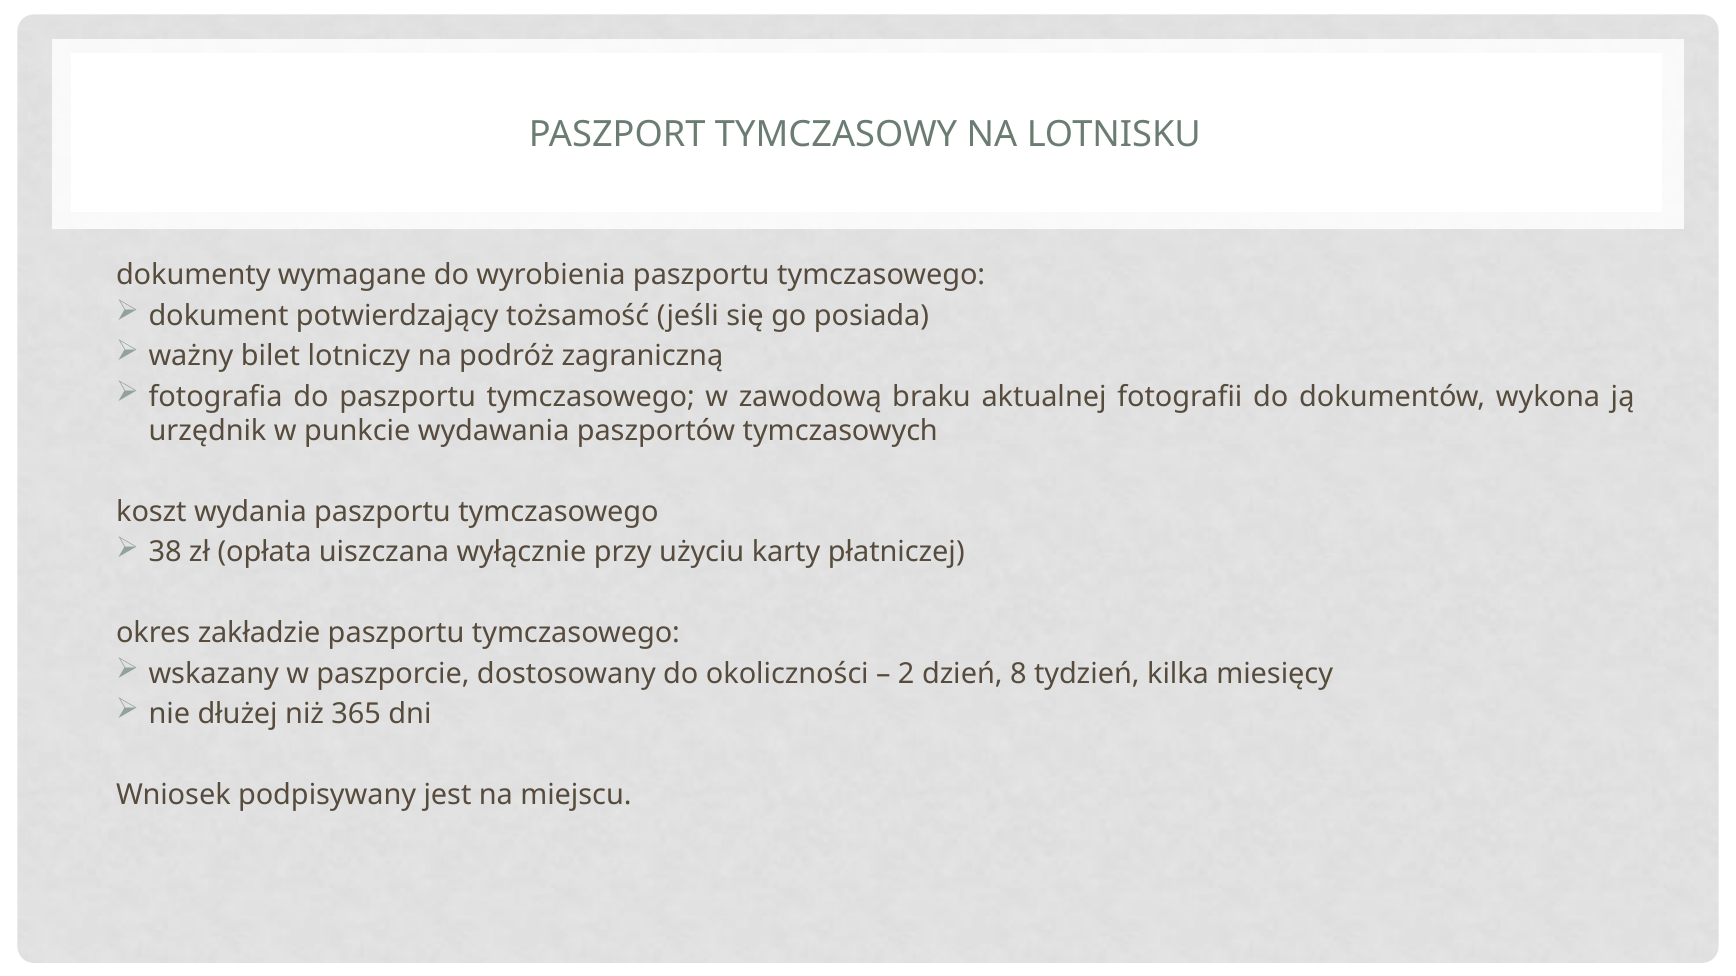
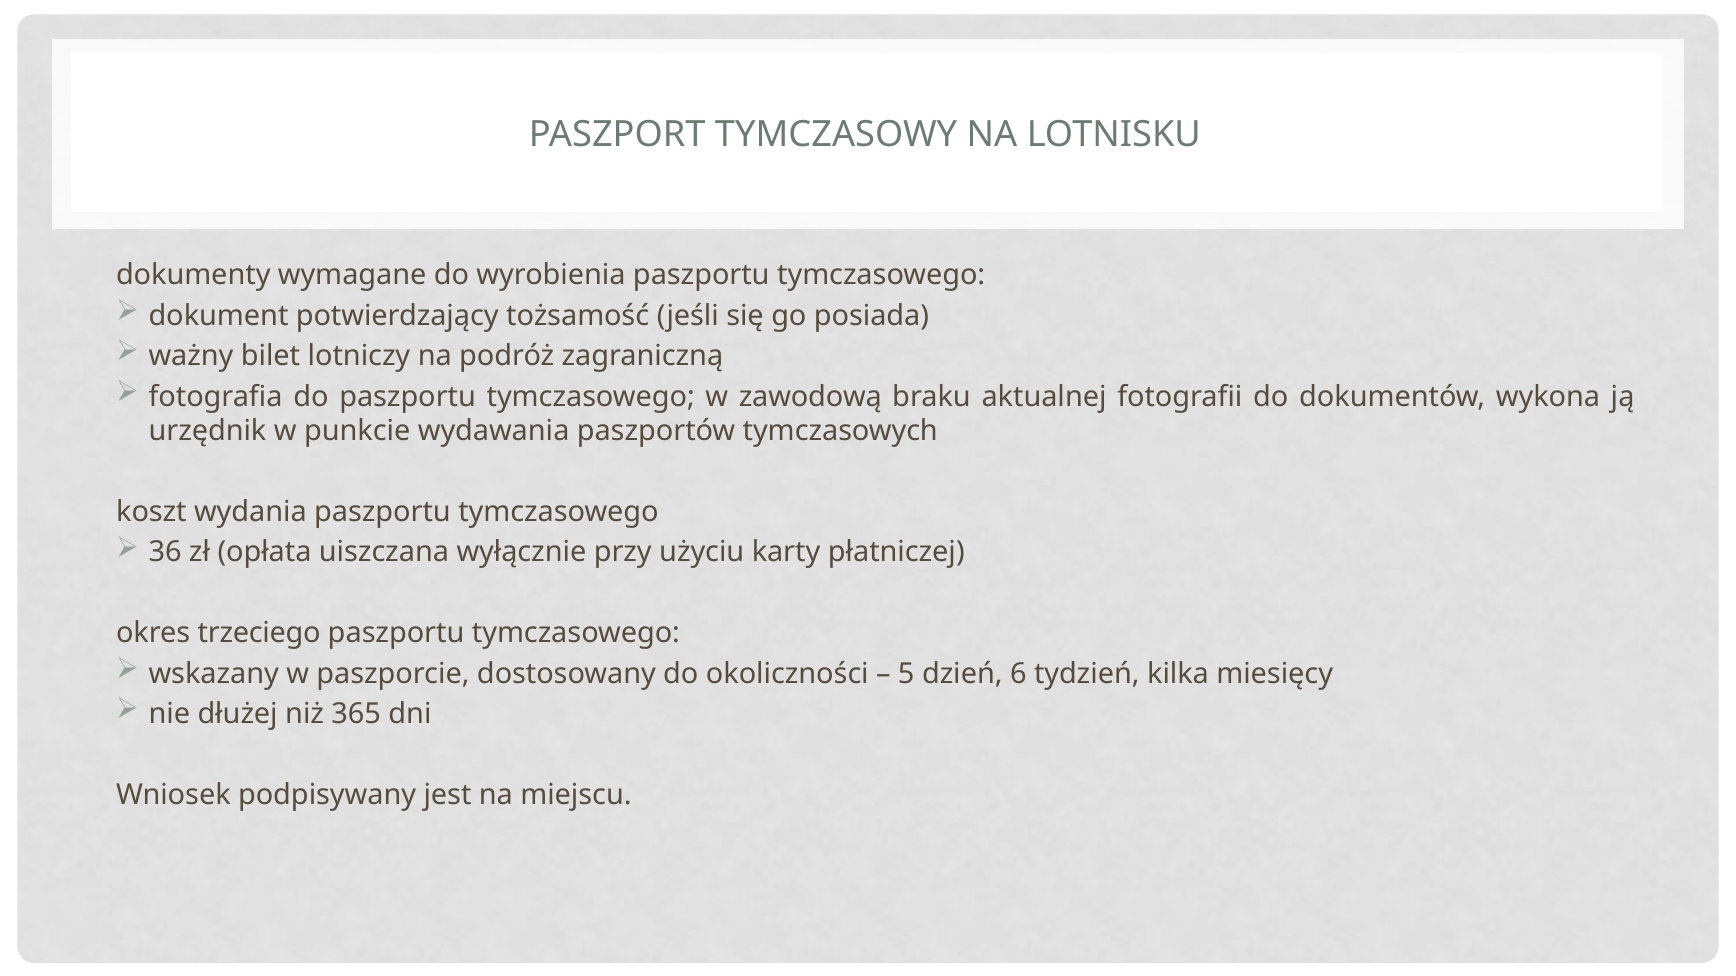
38: 38 -> 36 (165, 553)
zakładzie: zakładzie -> trzeciego (259, 634)
2: 2 -> 5 (906, 674)
8: 8 -> 6 (1018, 674)
